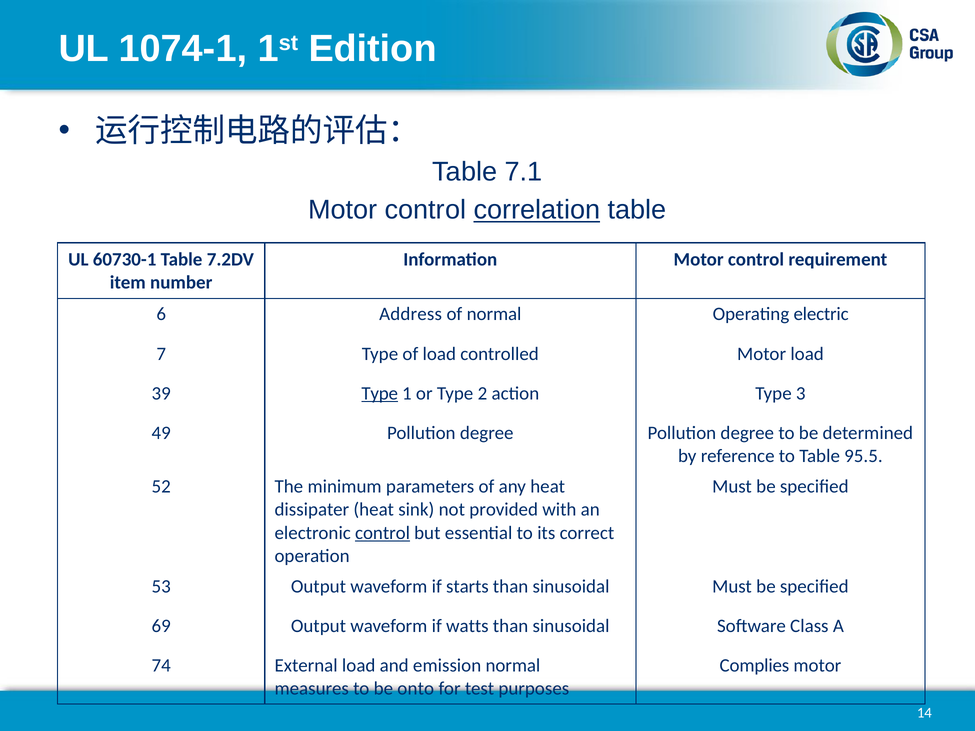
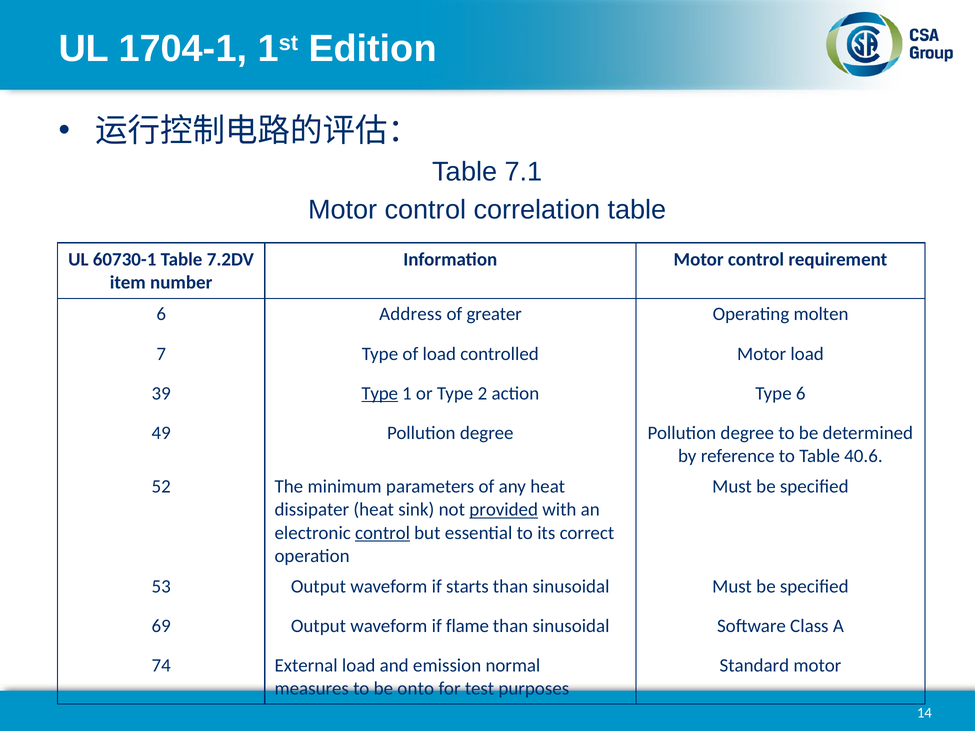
1074-1: 1074-1 -> 1704-1 (183, 49)
correlation underline: present -> none (537, 210)
of normal: normal -> greater (494, 314)
electric: electric -> molten (821, 314)
Type 3: 3 -> 6 (801, 393)
95.5: 95.5 -> 40.6 (863, 456)
provided underline: none -> present (504, 510)
watts: watts -> flame (467, 626)
Complies: Complies -> Standard (754, 666)
